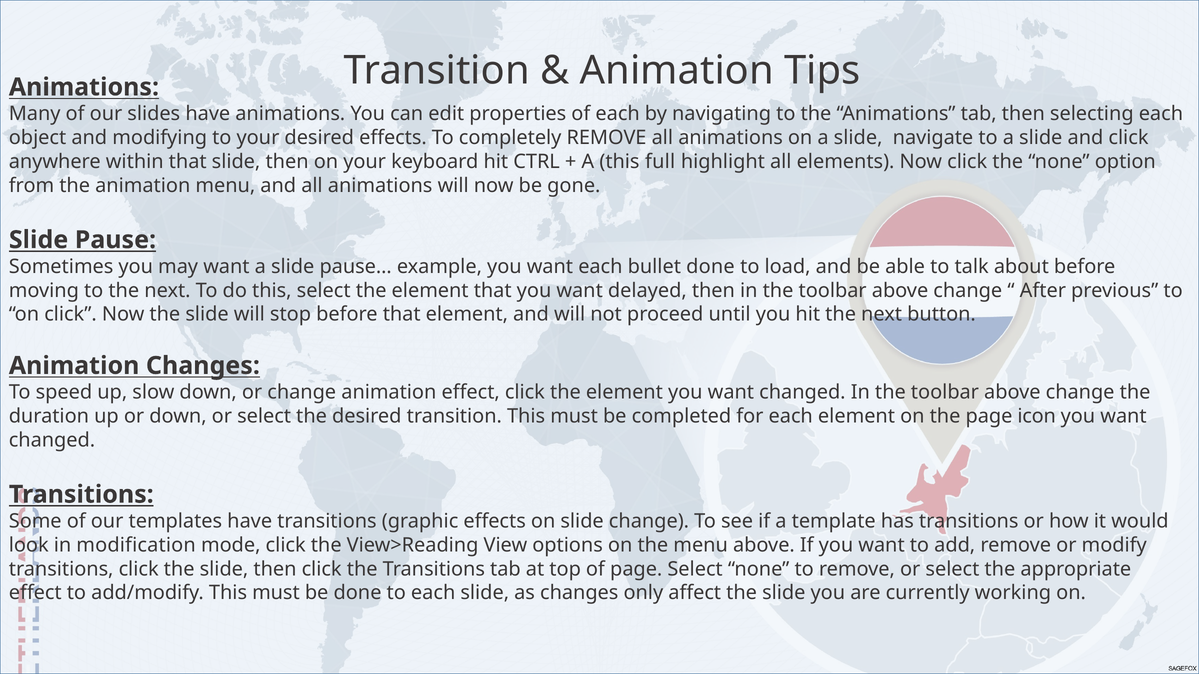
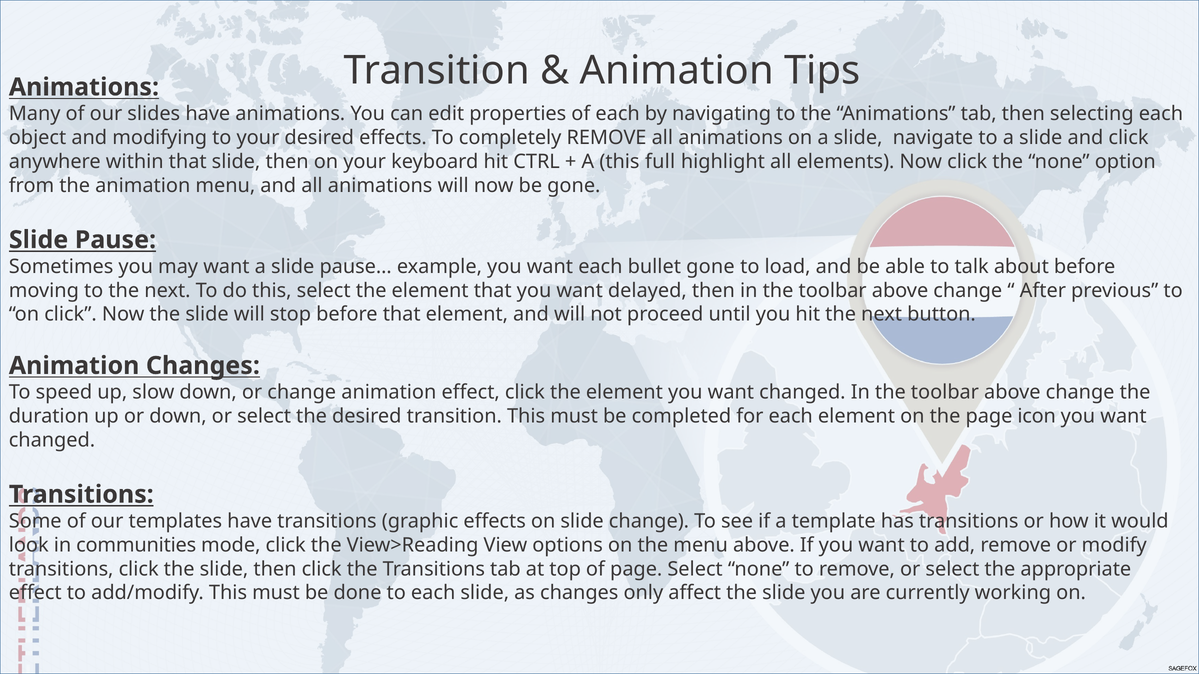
bullet done: done -> gone (710, 267)
modification: modification -> communities (136, 545)
